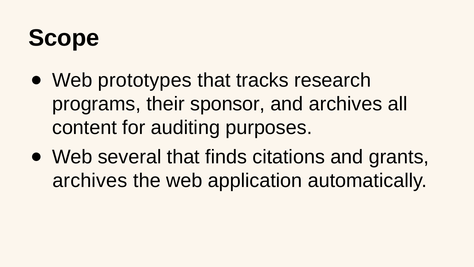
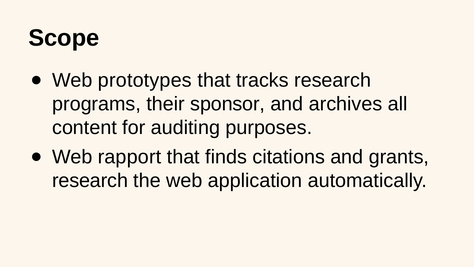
several: several -> rapport (130, 157)
archives: archives -> research (90, 181)
